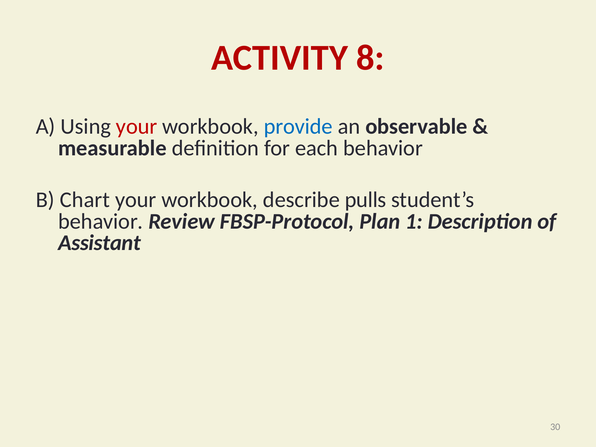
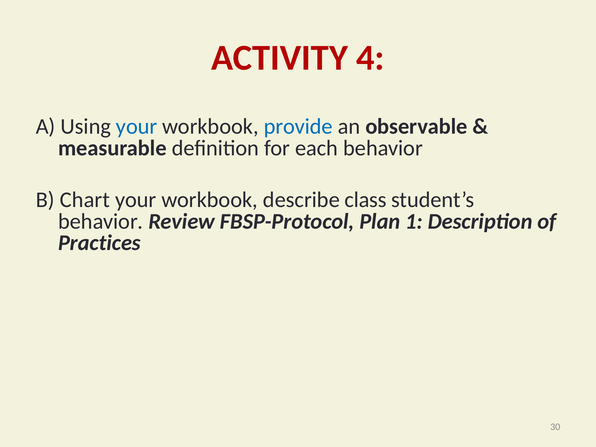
8: 8 -> 4 (370, 58)
your colour: red -> blue (137, 126)
pulls: pulls -> class (366, 200)
Assistant: Assistant -> Practices (99, 243)
